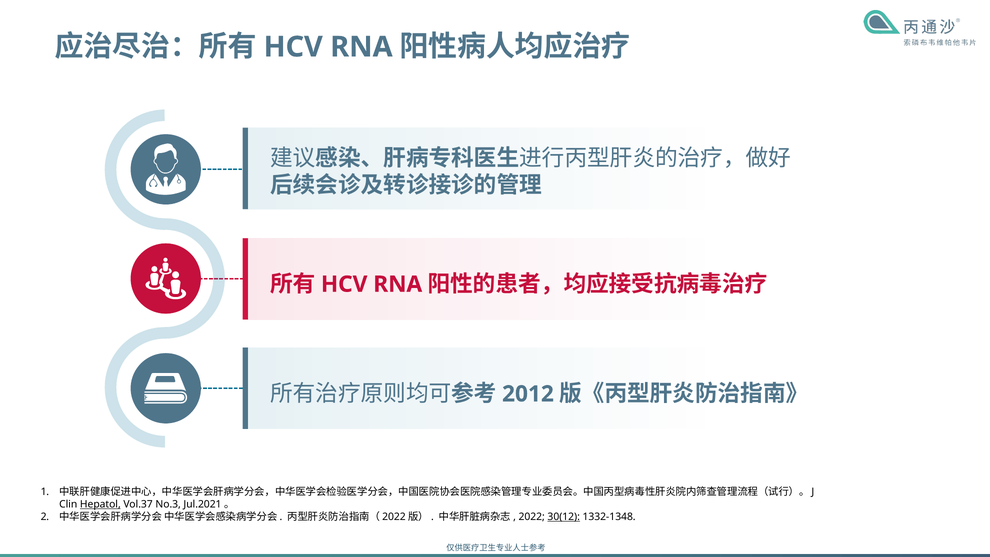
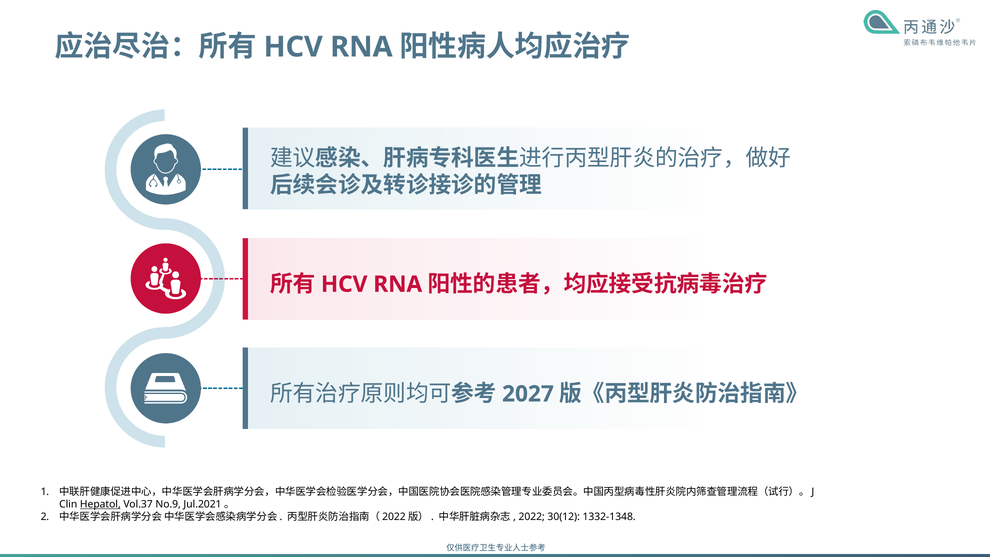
2012: 2012 -> 2027 (528, 394)
No.3: No.3 -> No.9 (168, 504)
30(12 underline: present -> none (564, 517)
